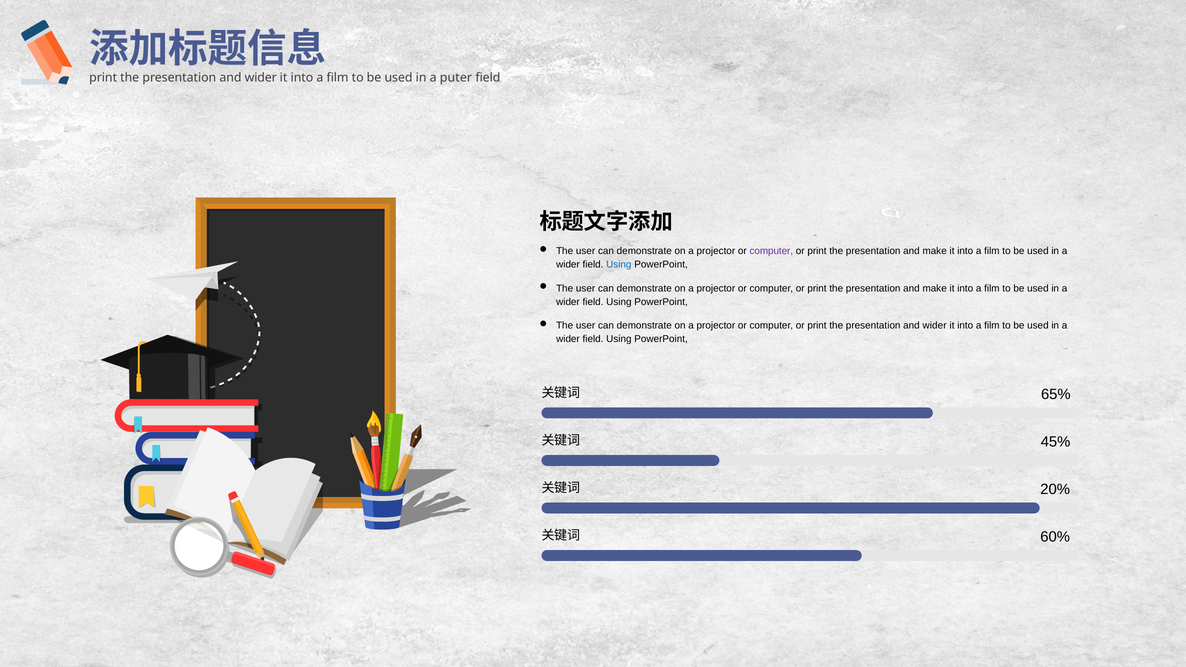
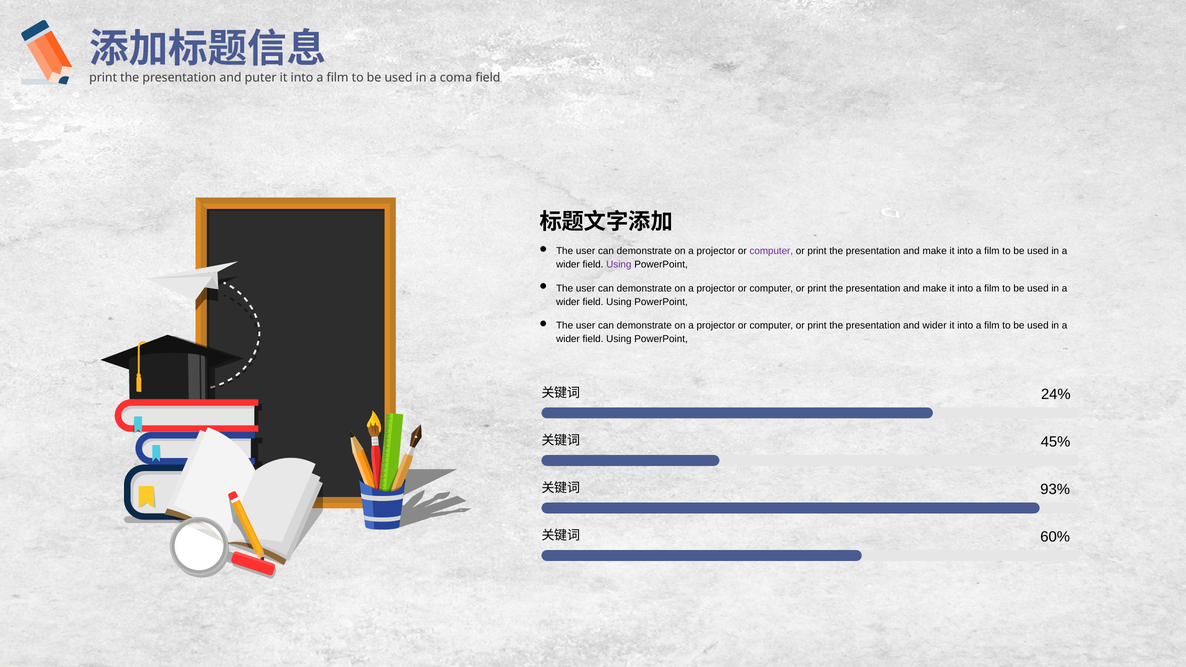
wider: wider -> puter (261, 78)
puter: puter -> coma (456, 78)
Using colour: blue -> purple (619, 265)
65%: 65% -> 24% (1056, 394)
20%: 20% -> 93% (1055, 489)
